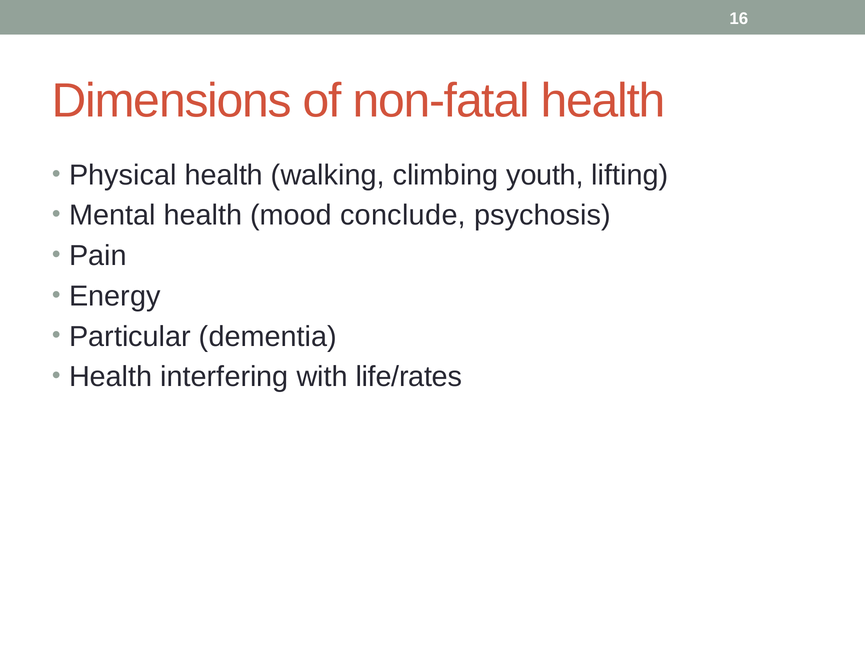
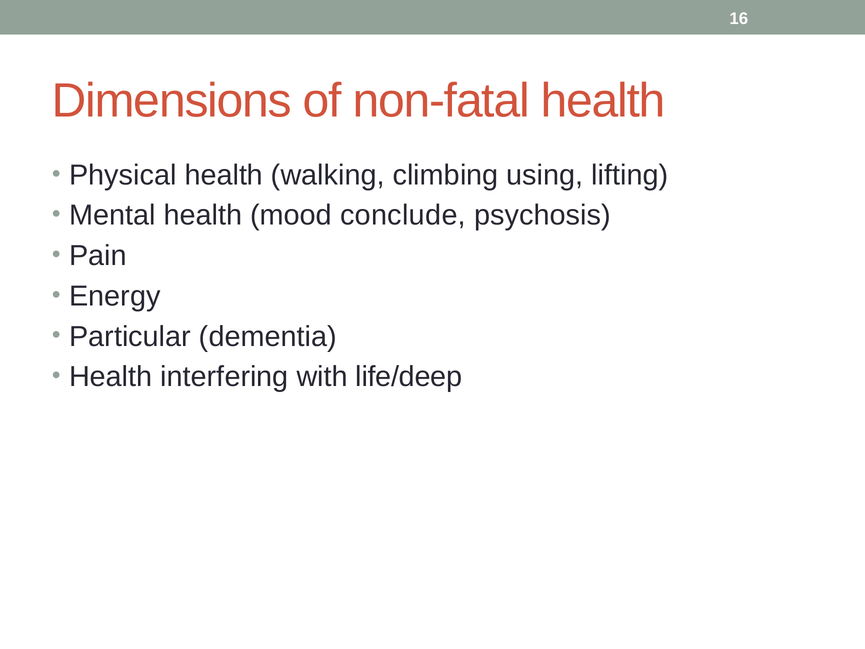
youth: youth -> using (545, 175)
life/rates: life/rates -> life/deep (409, 377)
